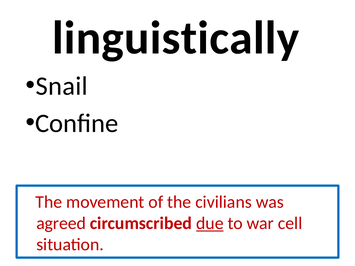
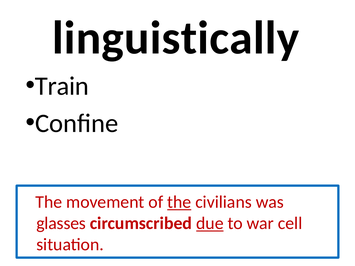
Snail: Snail -> Train (62, 86)
the underline: none -> present (179, 202)
agreed: agreed -> glasses (61, 224)
